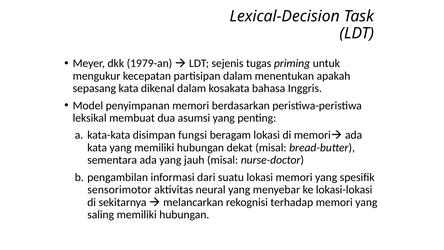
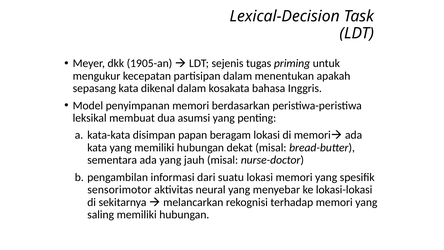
1979-an: 1979-an -> 1905-an (149, 63)
fungsi: fungsi -> papan (193, 135)
